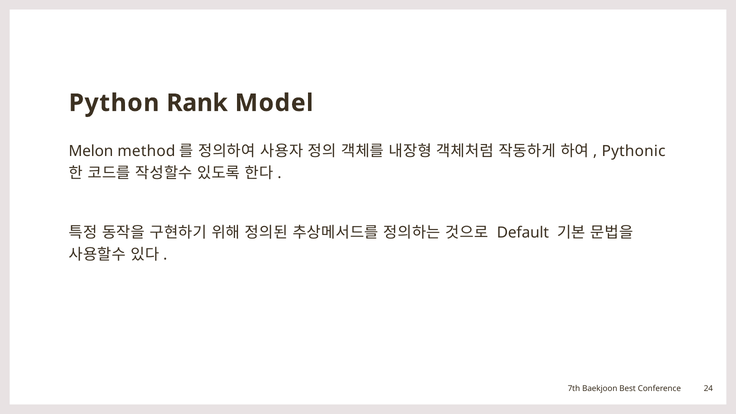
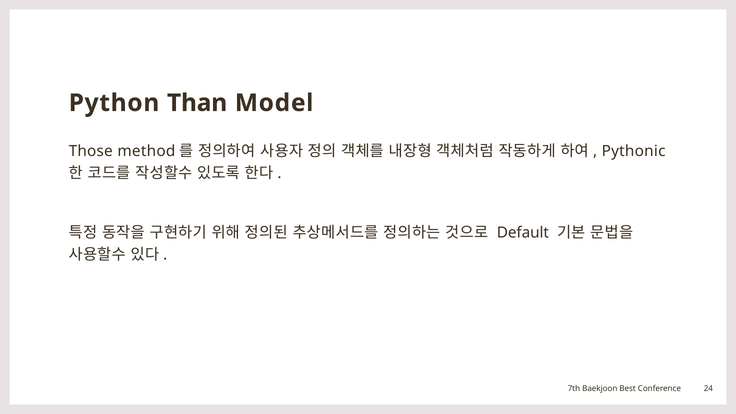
Rank: Rank -> Than (197, 103)
Melon: Melon -> Those (91, 151)
